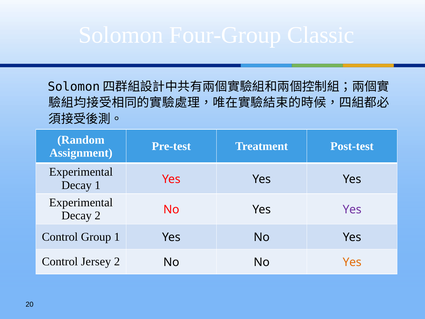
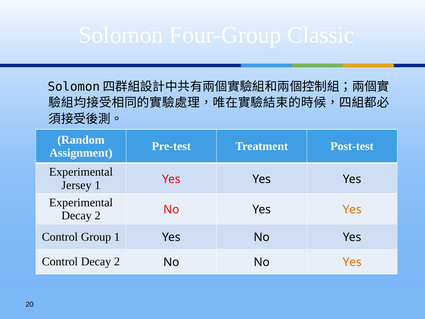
Decay: Decay -> Jersey (77, 185)
Yes colour: purple -> orange (352, 210)
Control Jersey: Jersey -> Decay (96, 262)
